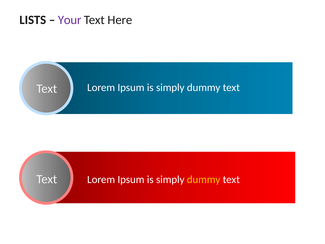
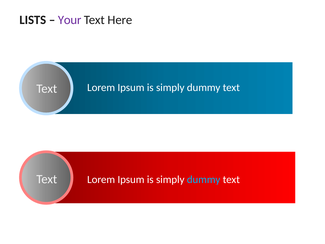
dummy colour: yellow -> light blue (204, 179)
